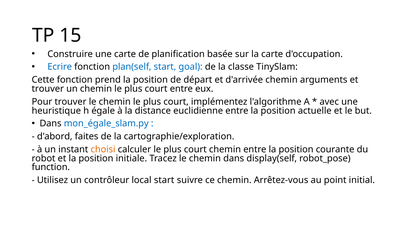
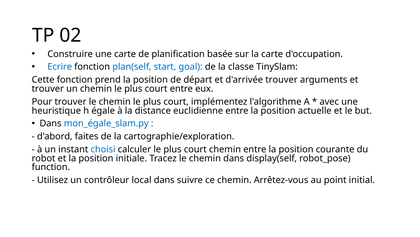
15: 15 -> 02 (70, 35)
d'arrivée chemin: chemin -> trouver (281, 80)
choisi colour: orange -> blue (103, 149)
local start: start -> dans (164, 180)
